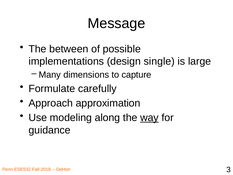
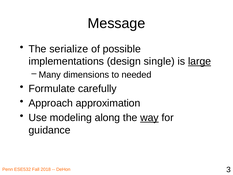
between: between -> serialize (69, 49)
large underline: none -> present (200, 61)
capture: capture -> needed (136, 75)
